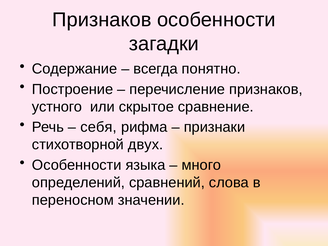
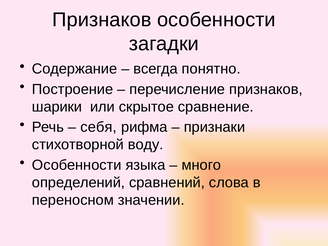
устного: устного -> шарики (57, 107)
двух: двух -> воду (146, 145)
